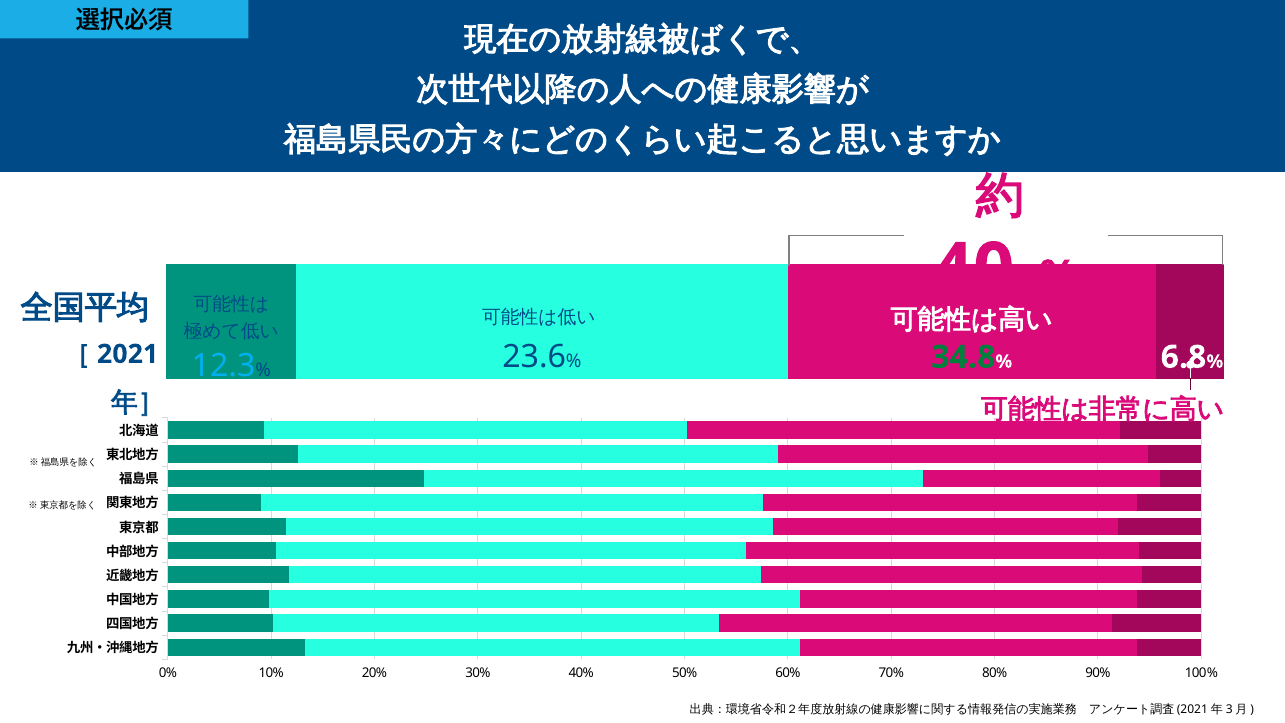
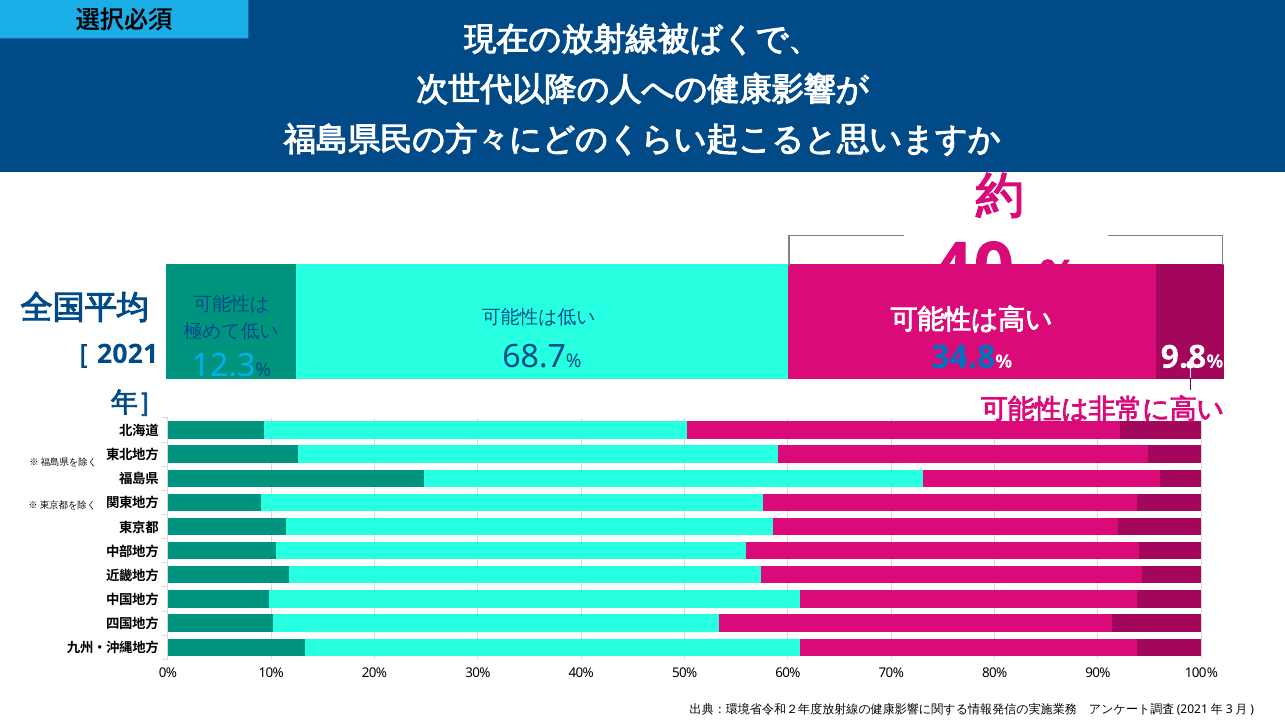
23.6: 23.6 -> 68.7 (534, 357)
6.8: 6.8 -> 9.8 (1183, 357)
34.8 colour: green -> blue (963, 357)
